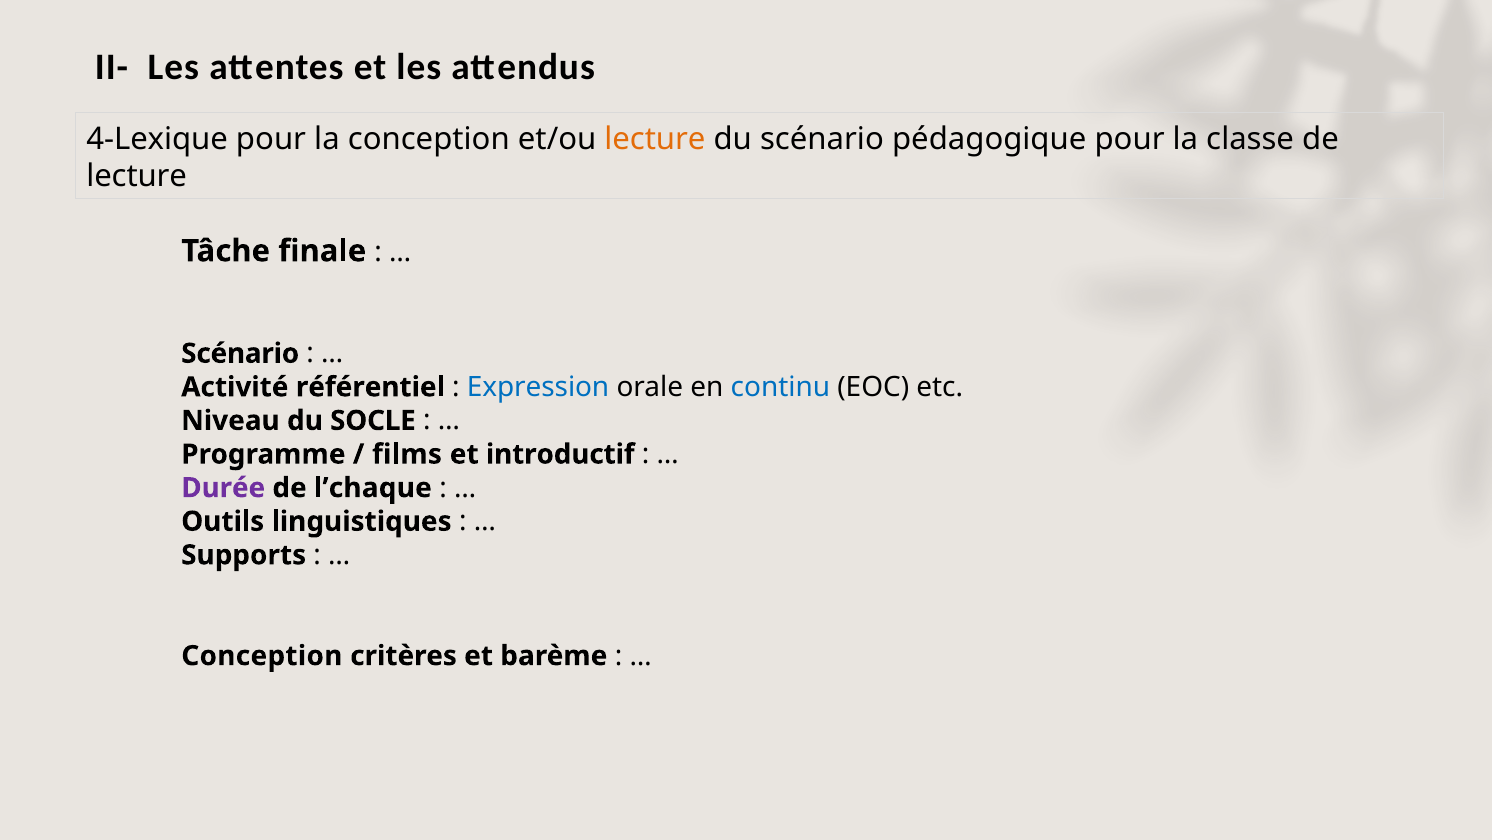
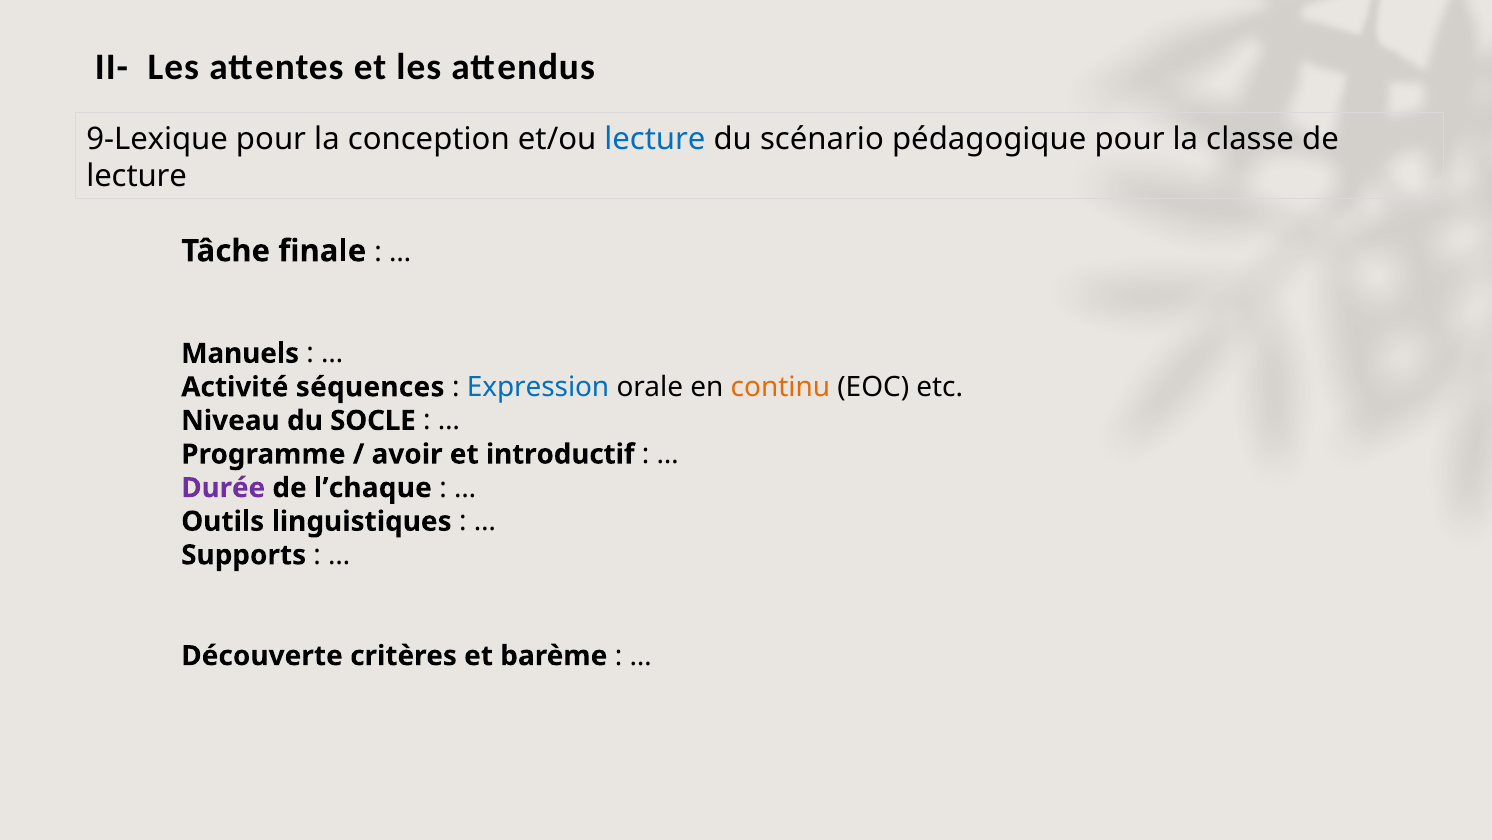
4-Lexique: 4-Lexique -> 9-Lexique (157, 139)
lecture colour: orange -> blue (655, 139)
Scénario: Scénario -> Manuels (240, 353)
référentiel: référentiel -> séquences (370, 387)
continu colour: blue -> orange (780, 387)
films: films -> avoir (407, 454)
Conception: Conception -> Découverte (262, 655)
